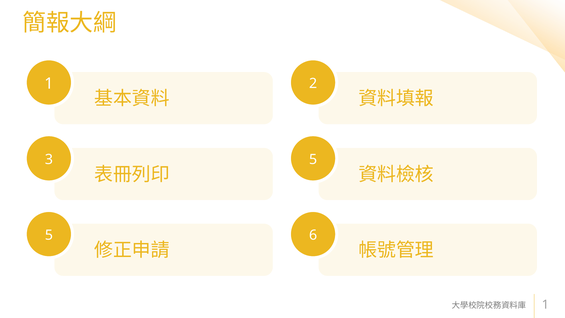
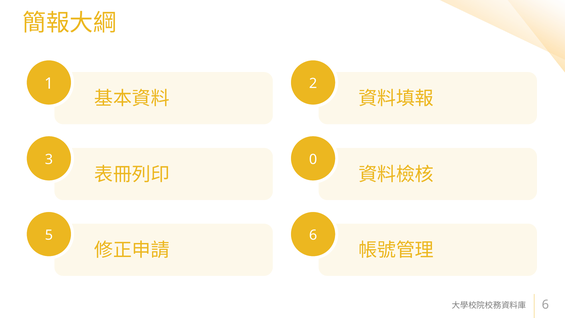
3 5: 5 -> 0 (313, 159)
1: 1 -> 6 (545, 305)
